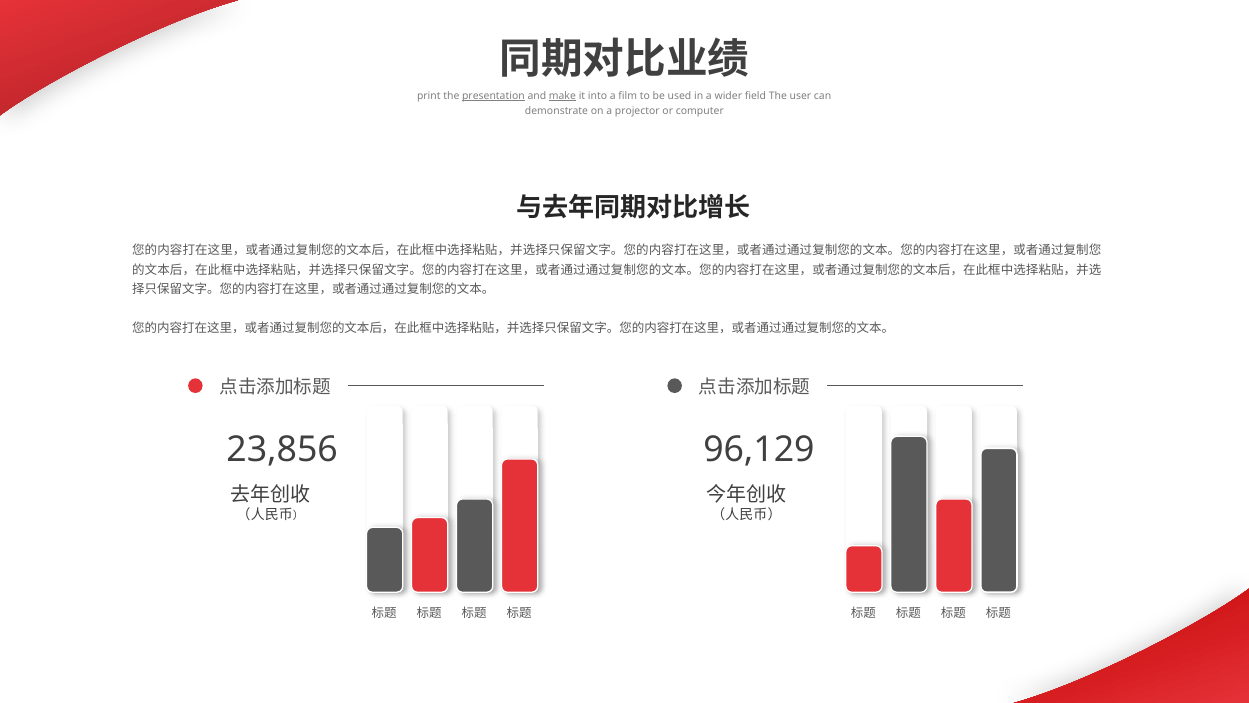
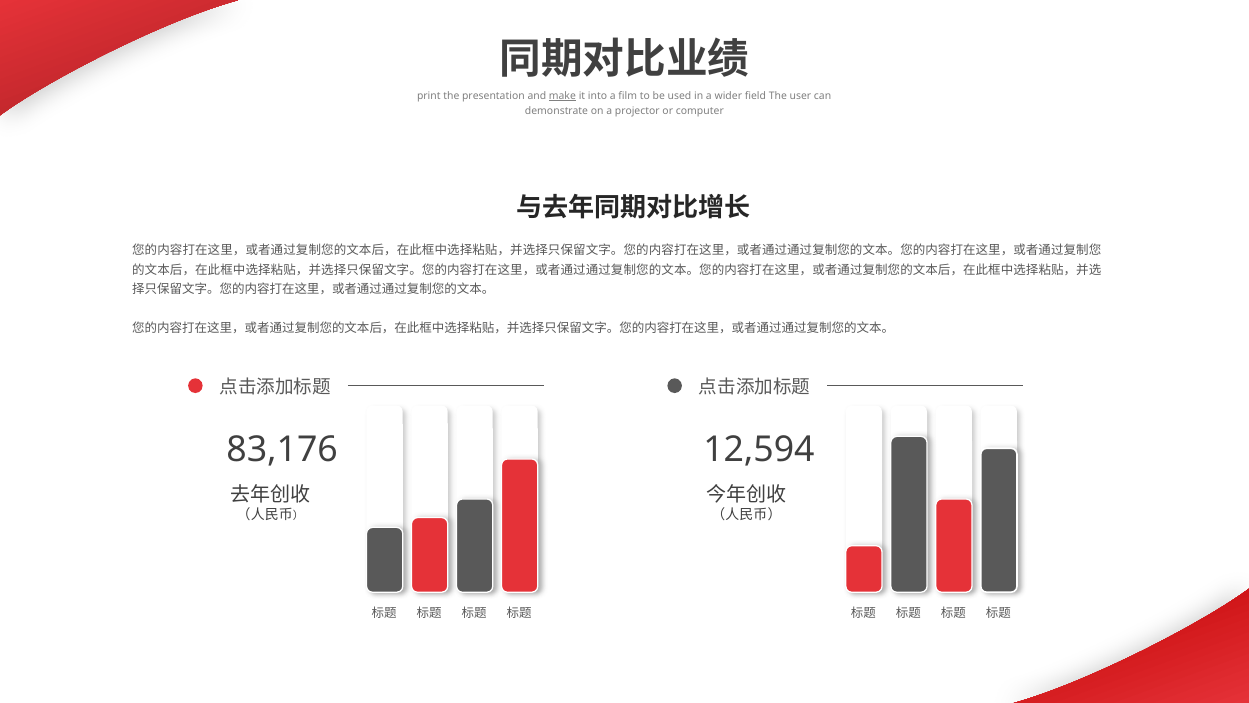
presentation underline: present -> none (493, 96)
23,856: 23,856 -> 83,176 (282, 450)
96,129: 96,129 -> 12,594 (759, 450)
